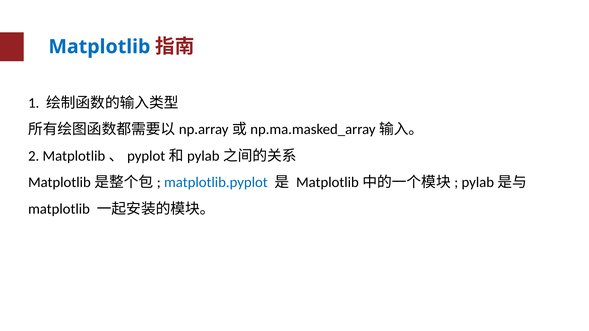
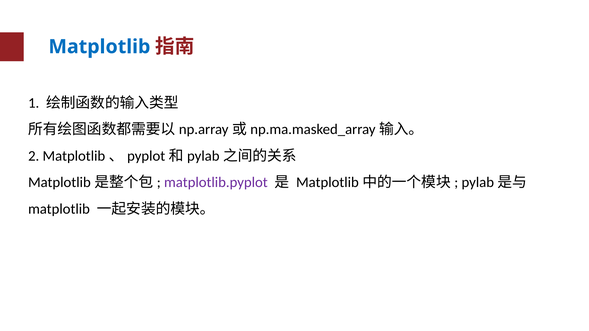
matplotlib.pyplot colour: blue -> purple (216, 183)
